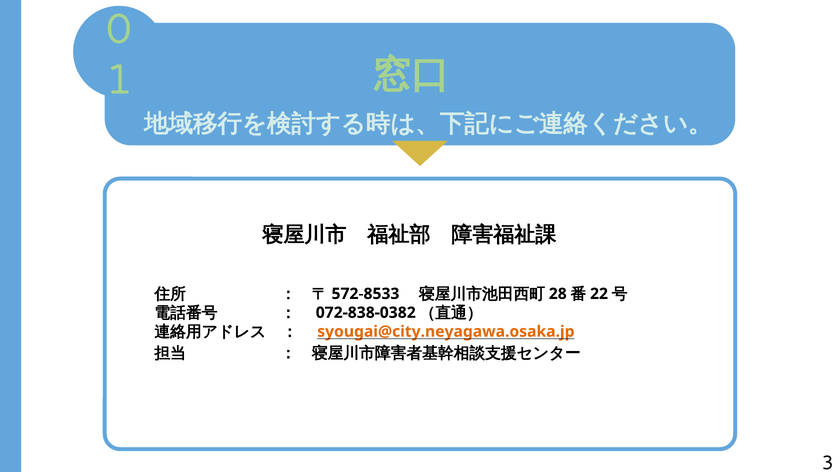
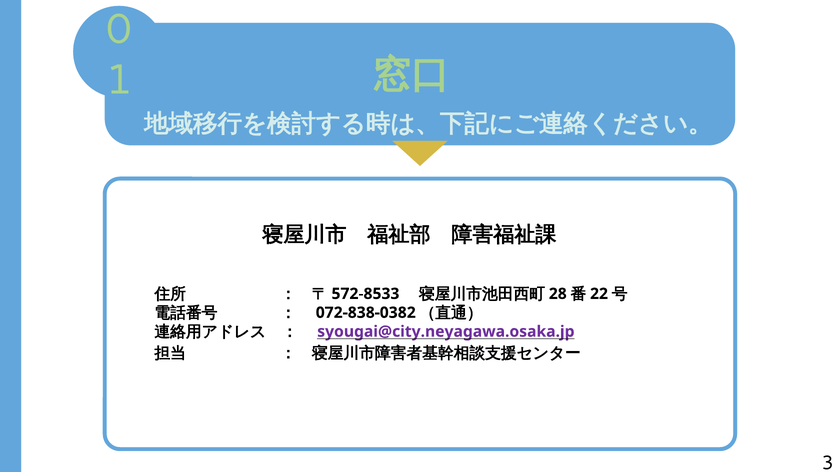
syougai@city.neyagawa.osaka.jp colour: orange -> purple (446, 332)
